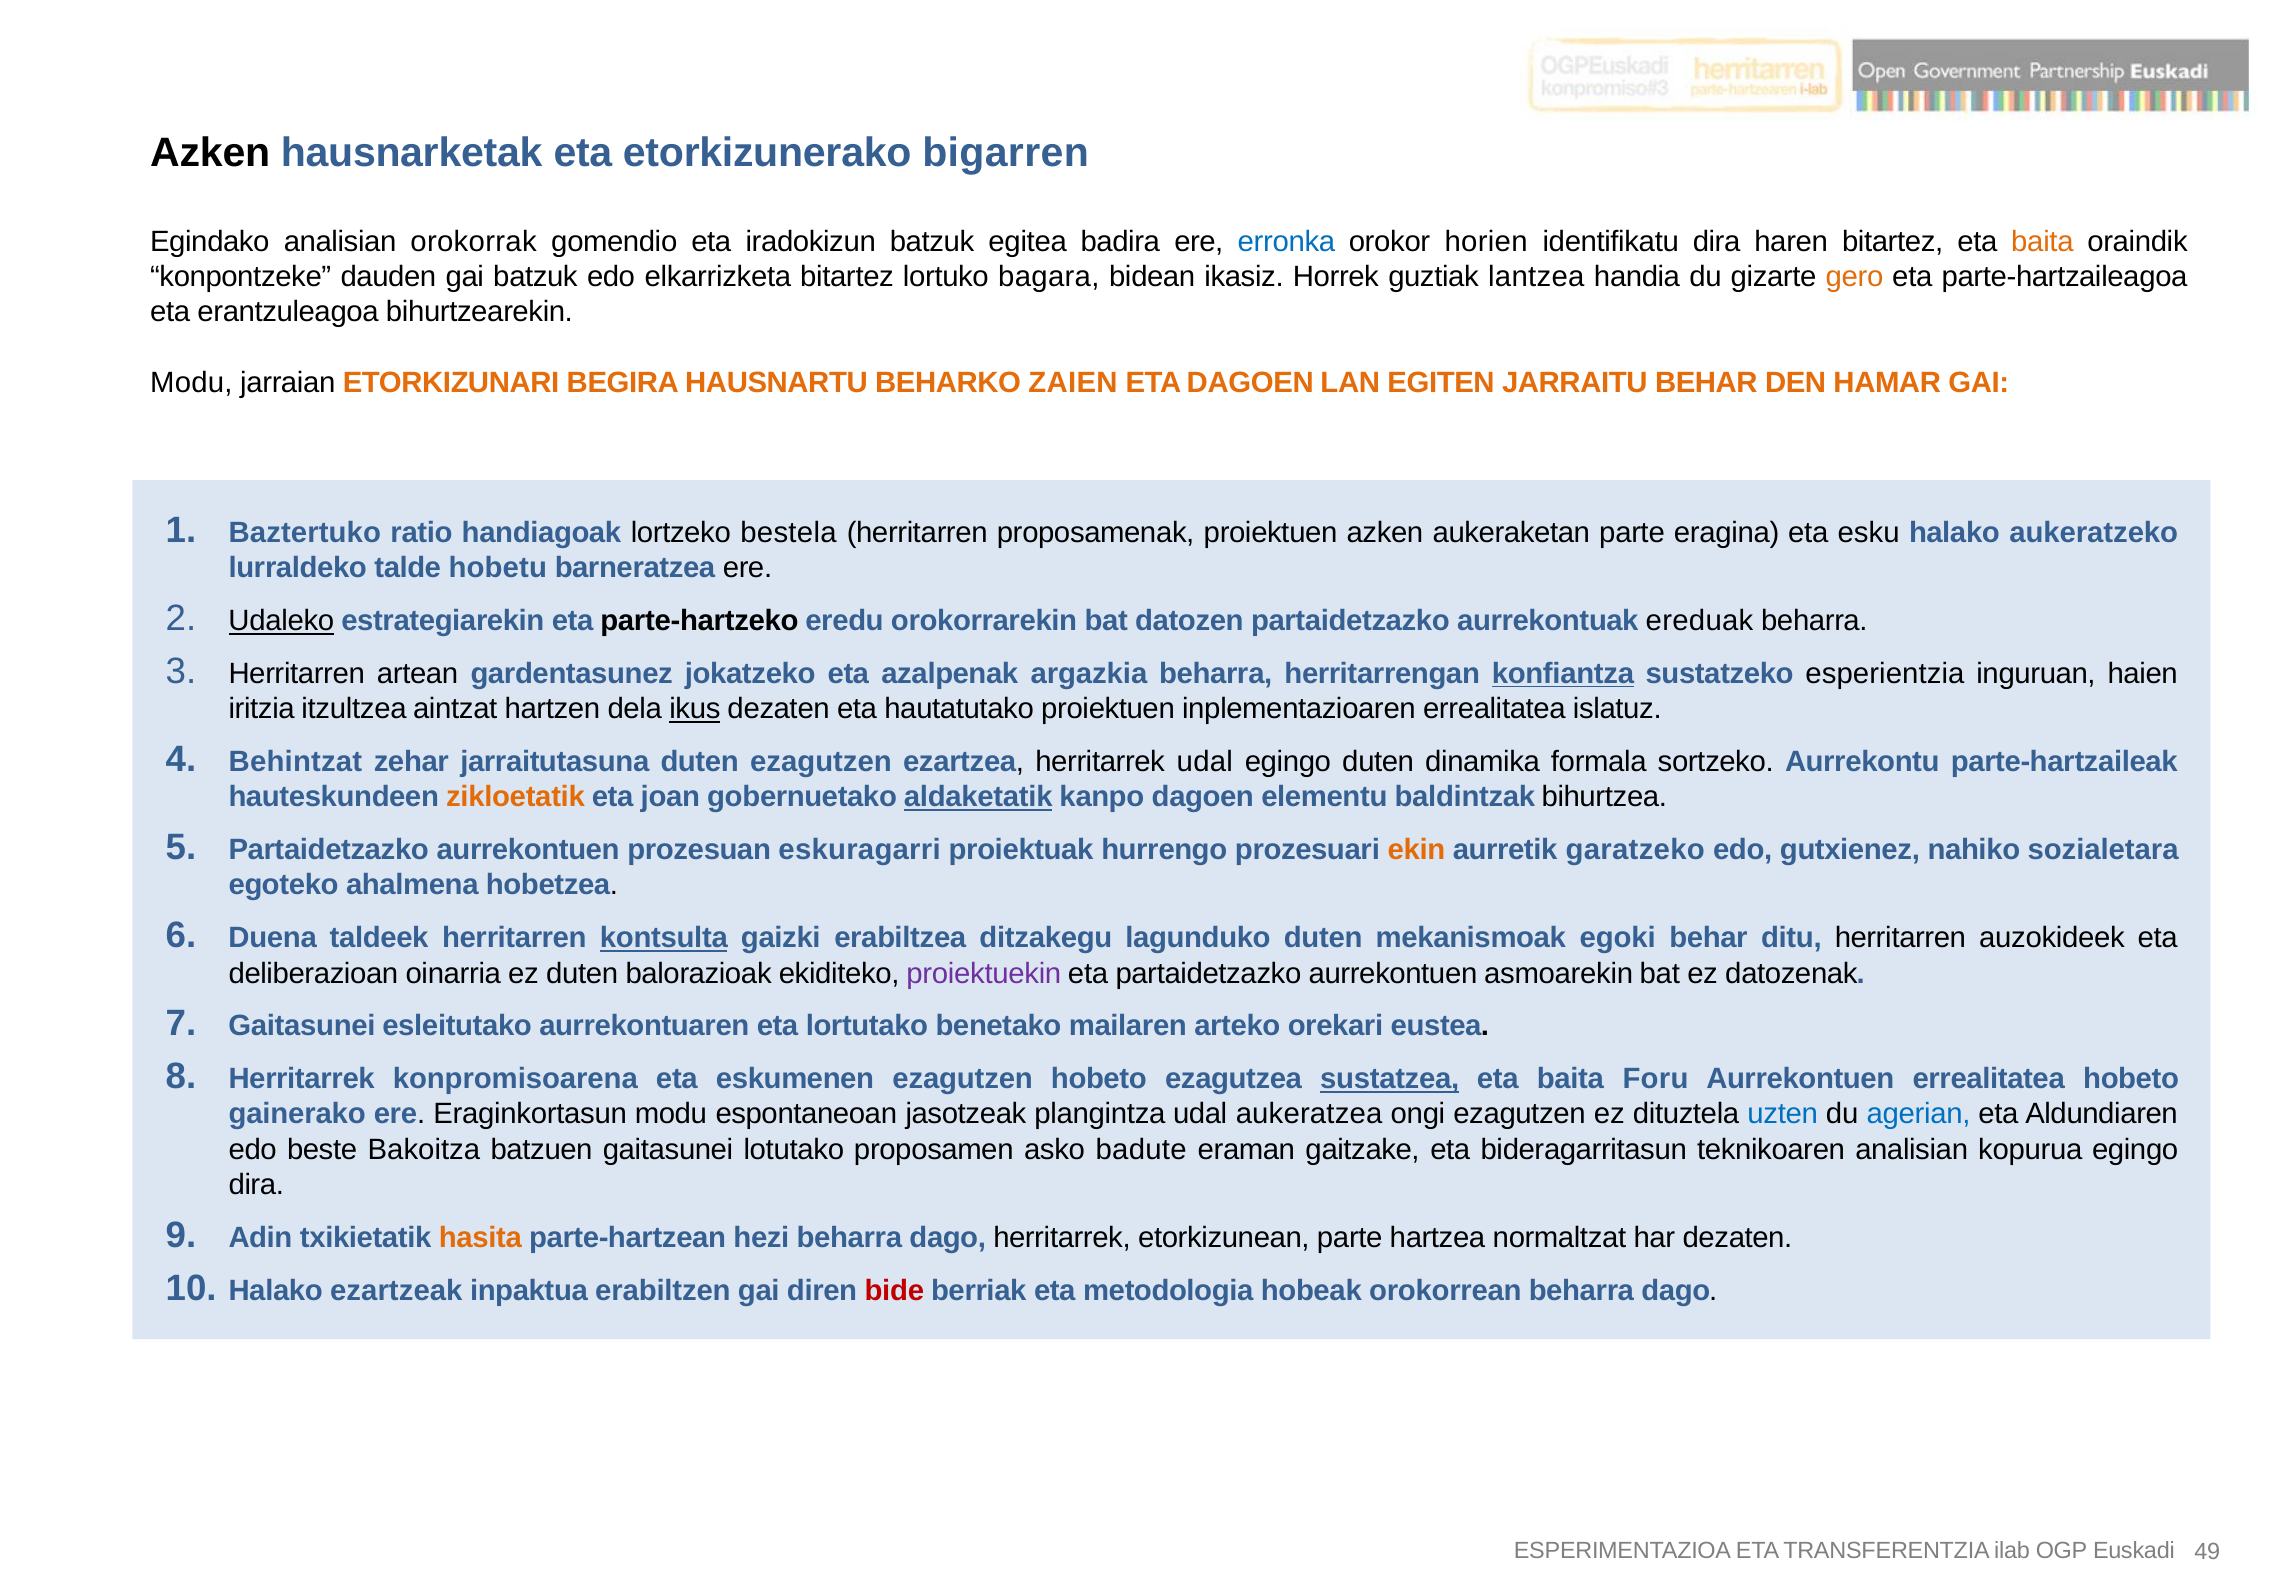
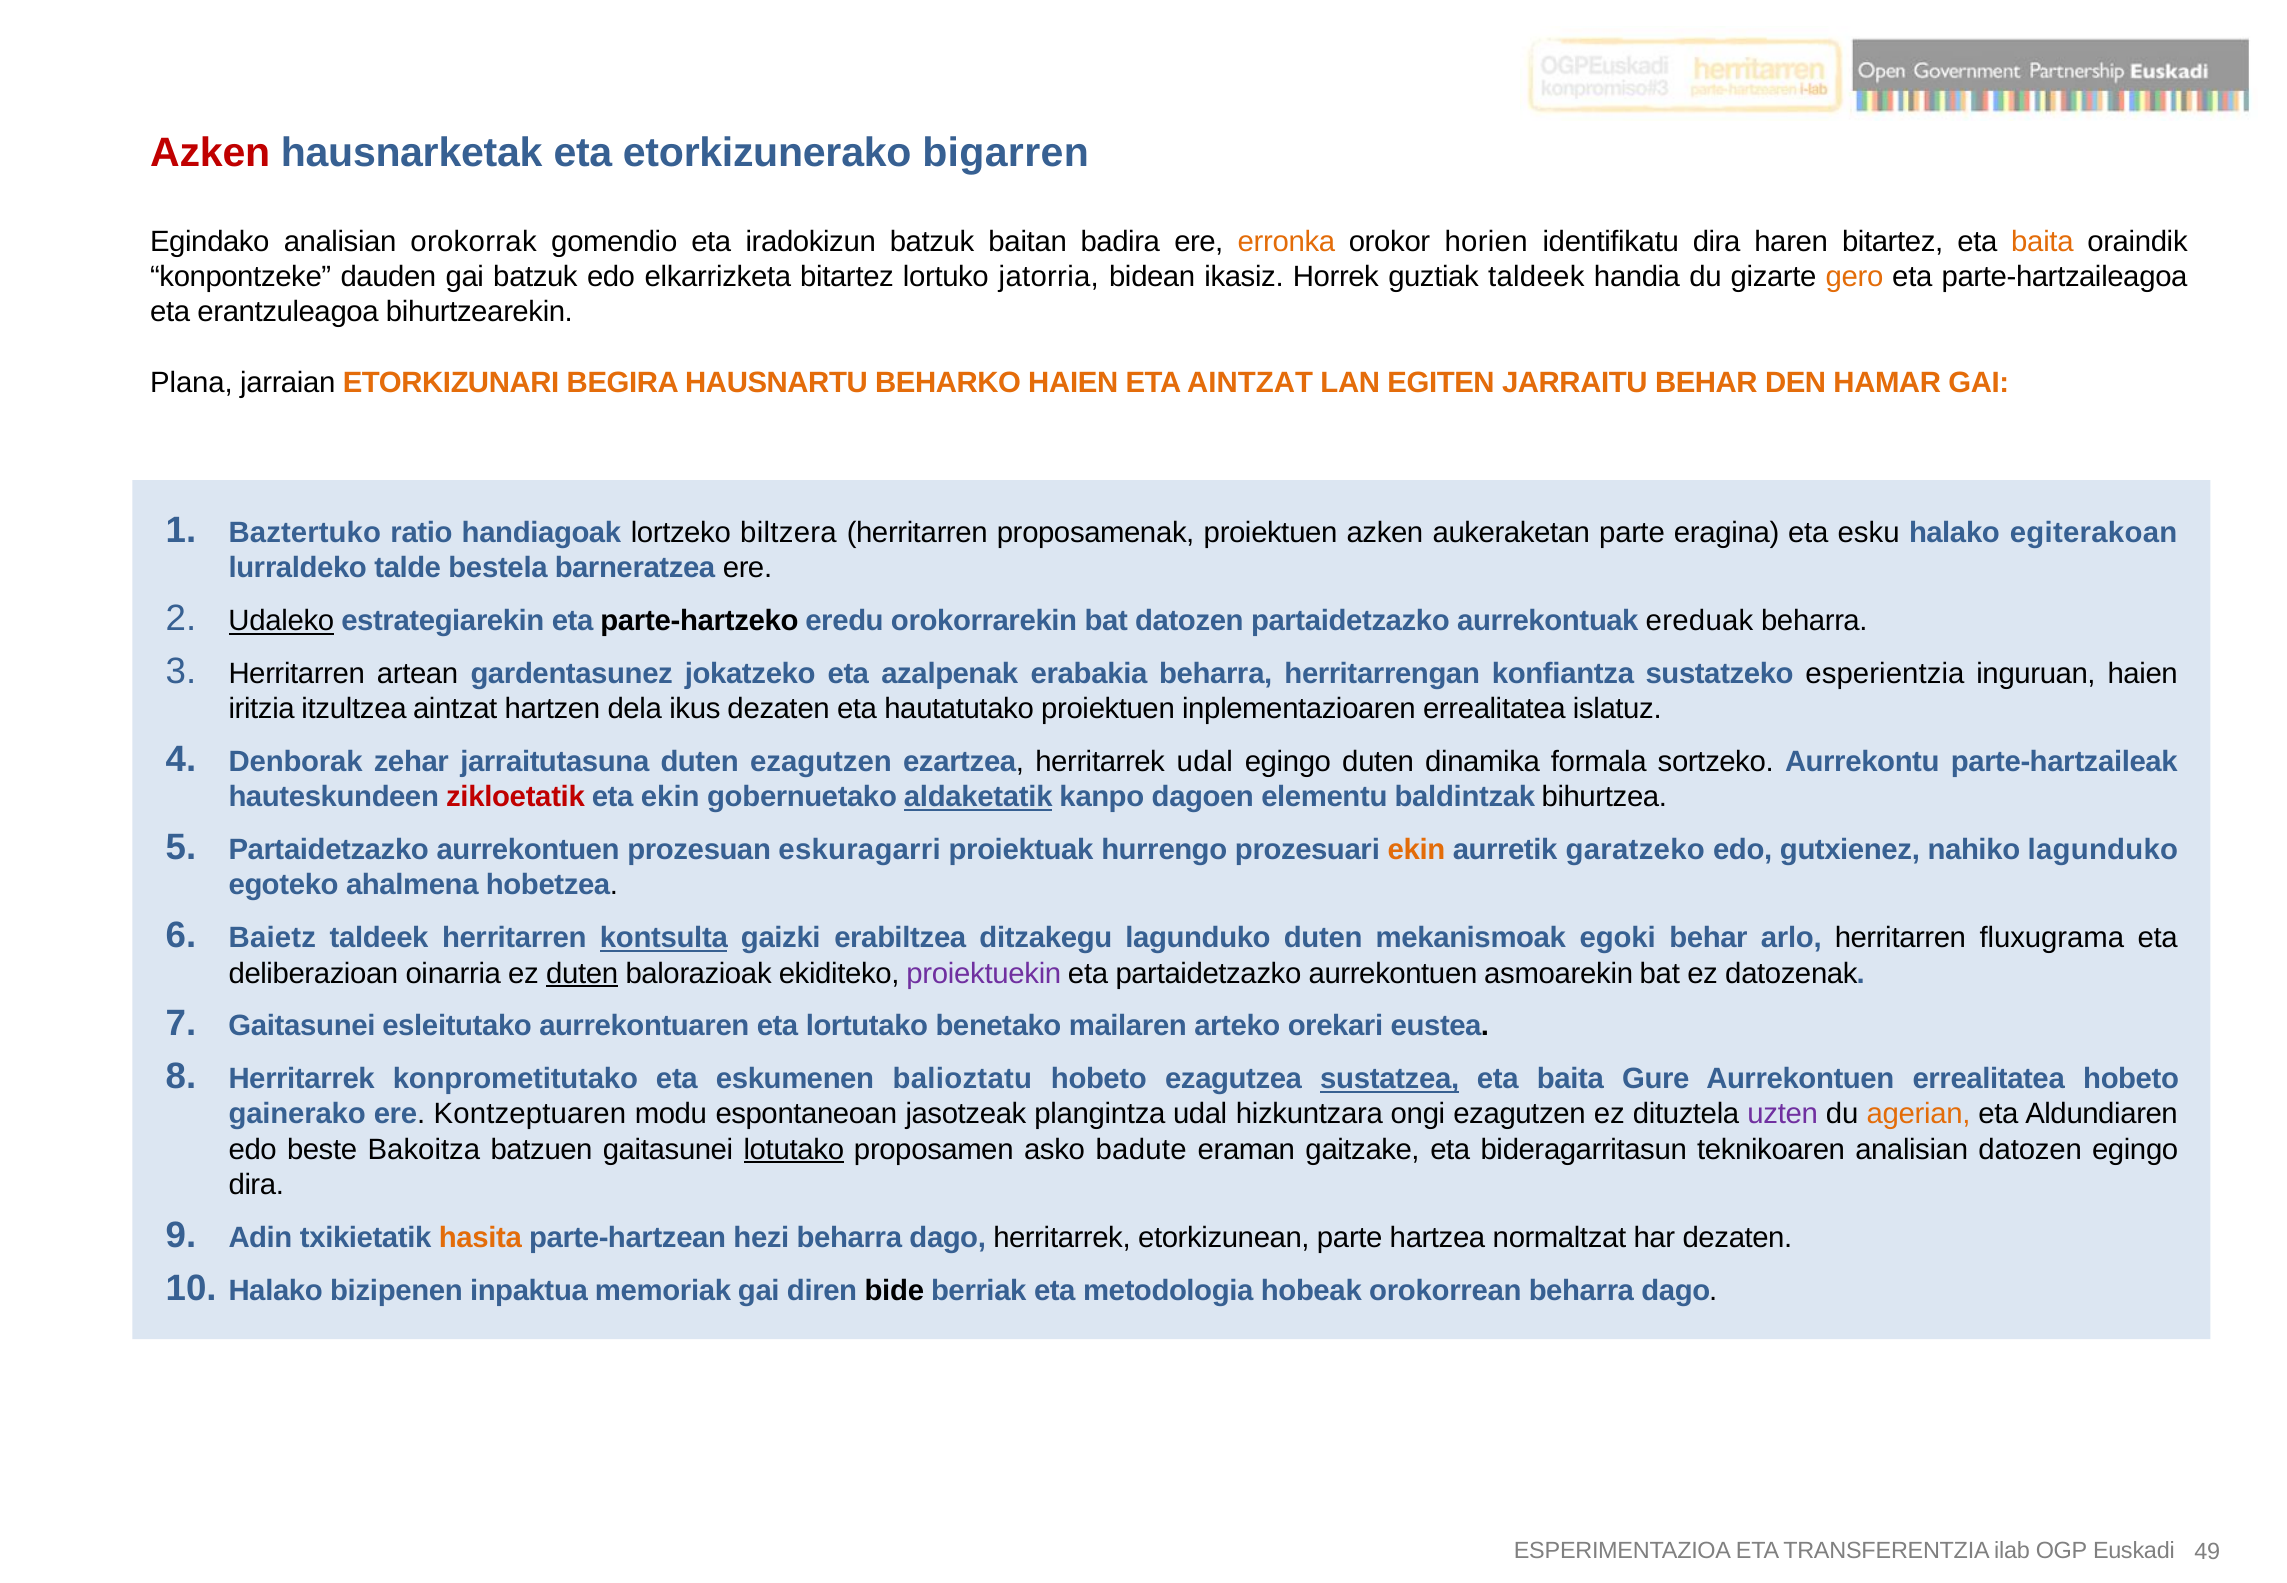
Azken colour: black -> red (210, 153)
egitea: egitea -> baitan (1028, 242)
erronka colour: blue -> orange (1286, 242)
bagara: bagara -> jatorria (1049, 277)
guztiak lantzea: lantzea -> taldeek (1536, 277)
Modu: Modu -> Plana (191, 383)
BEHARKO ZAIEN: ZAIEN -> HAIEN (1073, 383)
ETA DAGOEN: DAGOEN -> AINTZAT (1250, 383)
bestela: bestela -> biltzera (788, 533)
aukeratzeko: aukeratzeko -> egiterakoan (2094, 533)
hobetu: hobetu -> bestela (498, 568)
argazkia: argazkia -> erabakia (1089, 674)
konfiantza underline: present -> none (1563, 674)
ikus underline: present -> none (695, 709)
Behintzat: Behintzat -> Denborak (296, 762)
zikloetatik colour: orange -> red (515, 797)
eta joan: joan -> ekin (670, 797)
nahiko sozialetara: sozialetara -> lagunduko (2103, 850)
Duena: Duena -> Baietz (272, 938)
ditu: ditu -> arlo (1791, 938)
auzokideek: auzokideek -> fluxugrama (2052, 938)
duten underline: none -> present (582, 974)
konpromisoarena: konpromisoarena -> konprometitutako (515, 1079)
eskumenen ezagutzen: ezagutzen -> balioztatu (962, 1079)
Foru: Foru -> Gure (1656, 1079)
Eraginkortasun: Eraginkortasun -> Kontzeptuaren (530, 1114)
aukeratzea: aukeratzea -> hizkuntzara (1309, 1114)
uzten colour: blue -> purple (1783, 1114)
agerian colour: blue -> orange (1919, 1114)
lotutako underline: none -> present (794, 1150)
analisian kopurua: kopurua -> datozen (2030, 1150)
ezartzeak: ezartzeak -> bizipenen (396, 1291)
erabiltzen: erabiltzen -> memoriak (663, 1291)
bide colour: red -> black (894, 1291)
